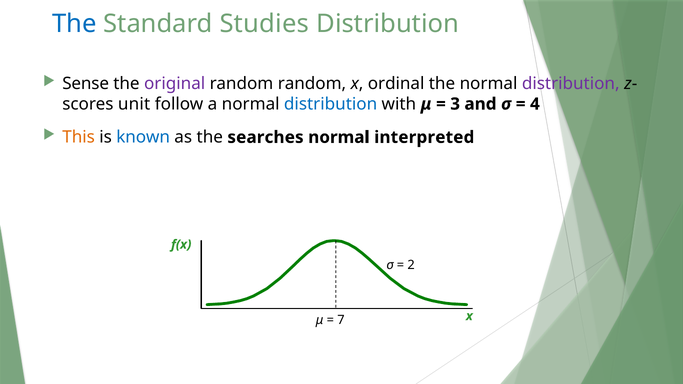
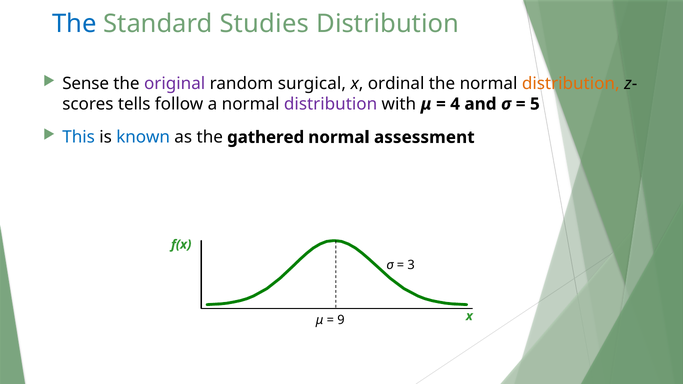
random random: random -> surgical (312, 84)
distribution colour: purple -> orange (571, 84)
unit: unit -> tells (134, 104)
distribution colour: blue -> purple (331, 104)
3: 3 -> 4 (455, 104)
4: 4 -> 5 (535, 104)
This colour: orange -> blue (79, 137)
searches: searches -> gathered (266, 137)
interpreted: interpreted -> assessment (424, 137)
2: 2 -> 3 (411, 265)
7: 7 -> 9 (341, 320)
